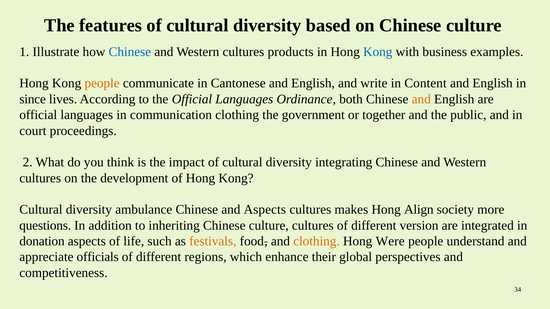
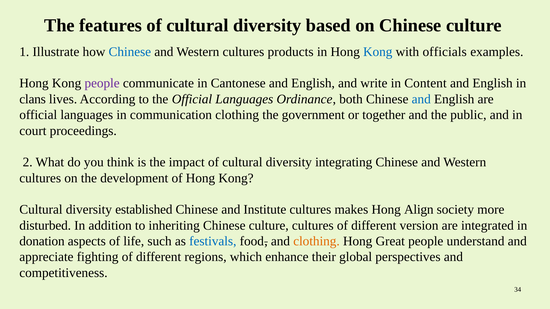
business: business -> officials (445, 52)
people colour: orange -> purple (102, 83)
since: since -> clans (33, 99)
and colour: orange -> blue (421, 99)
ambulance: ambulance -> established (144, 210)
and Aspects: Aspects -> Institute (265, 210)
questions: questions -> disturbed (45, 226)
festivals colour: orange -> blue (213, 241)
Were: Were -> Great (390, 241)
officials: officials -> fighting (98, 257)
